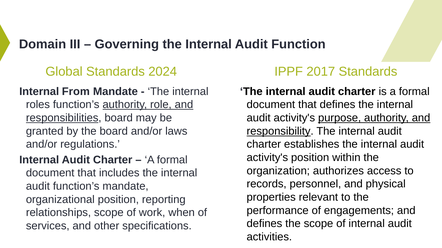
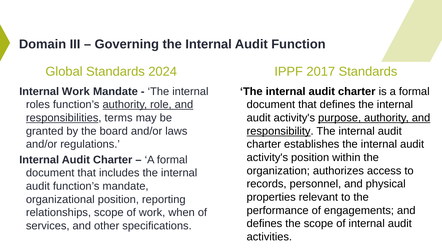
Internal From: From -> Work (76, 92)
responsibilities board: board -> terms (119, 118)
